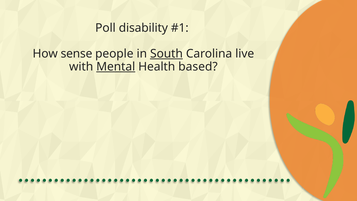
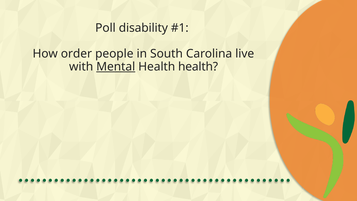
sense: sense -> order (76, 54)
South underline: present -> none (166, 54)
Health based: based -> health (198, 67)
